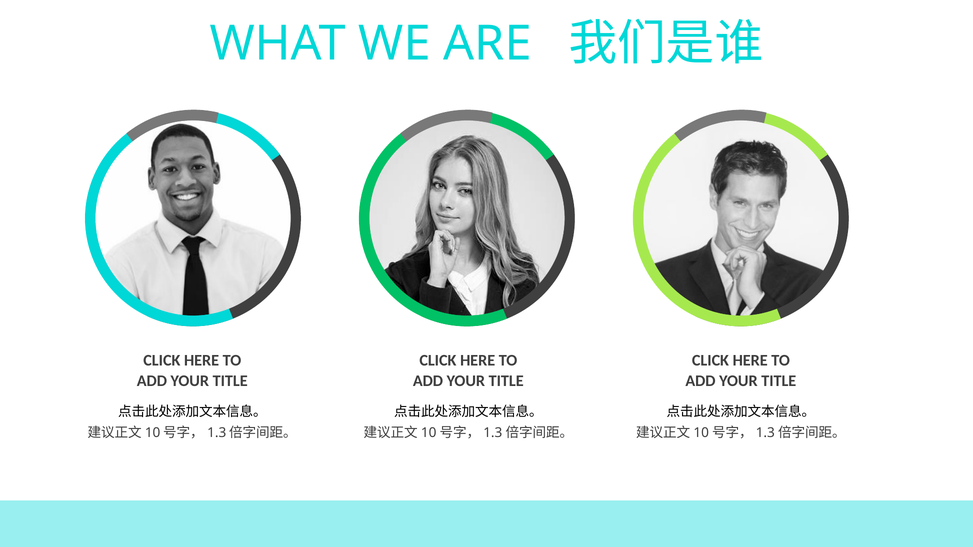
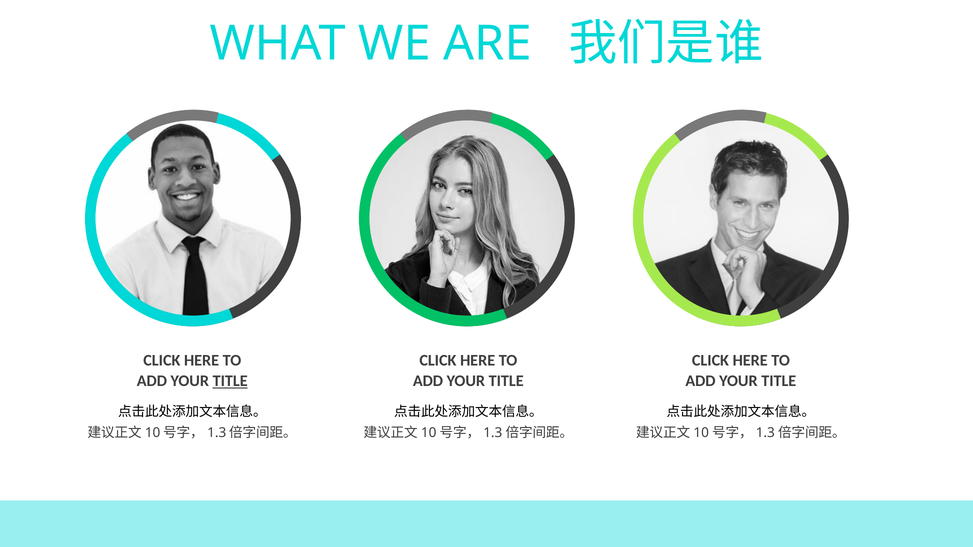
TITLE underline: none -> present (230, 381)
